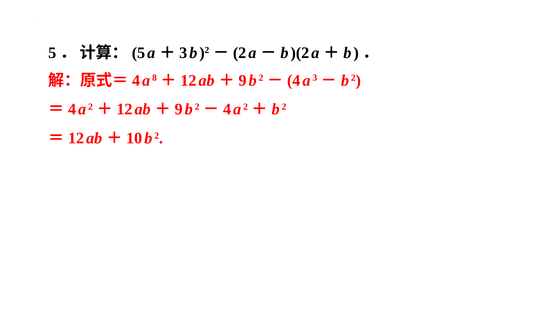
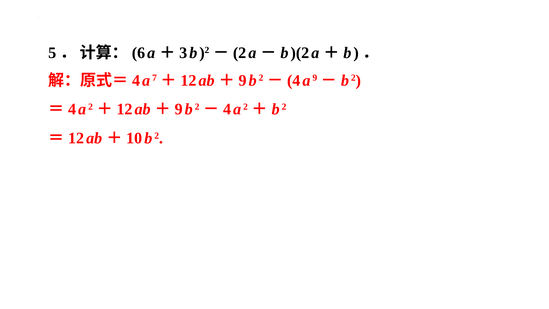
5: 5 -> 6 (138, 53)
8: 8 -> 7 (155, 78)
a 3: 3 -> 9 (315, 78)
